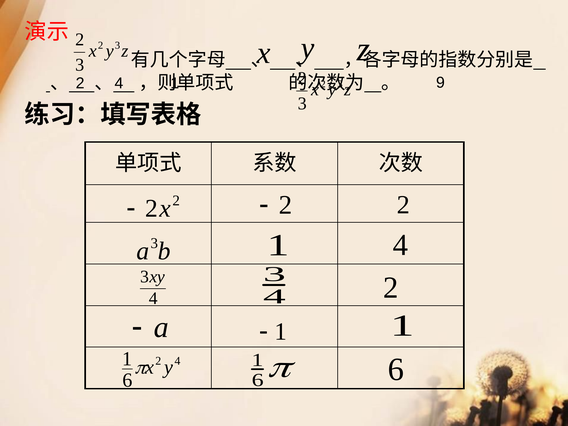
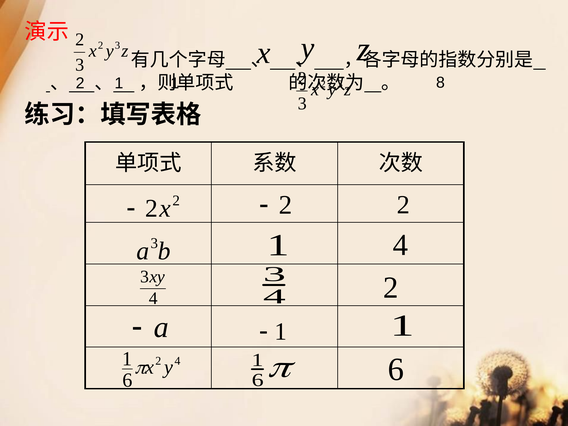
4: 4 -> 1 (119, 83)
9: 9 -> 8 (440, 83)
